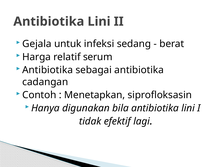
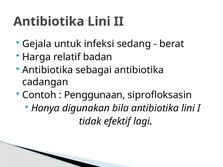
serum: serum -> badan (98, 57)
Menetapkan: Menetapkan -> Penggunaan (95, 95)
